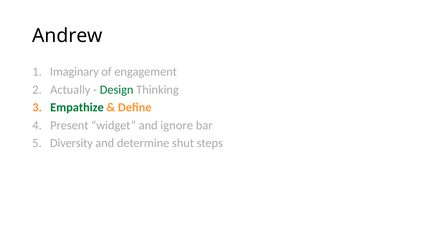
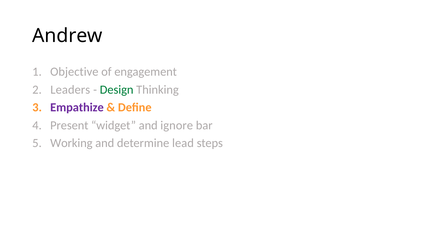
Imaginary: Imaginary -> Objective (74, 72)
Actually: Actually -> Leaders (70, 89)
Empathize colour: green -> purple (77, 107)
Diversity: Diversity -> Working (71, 143)
shut: shut -> lead (183, 143)
